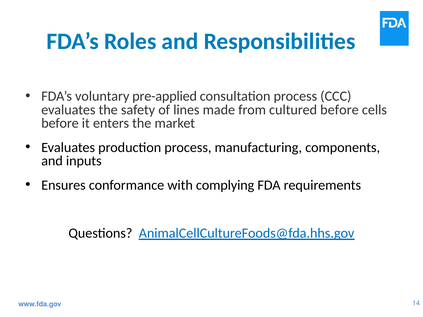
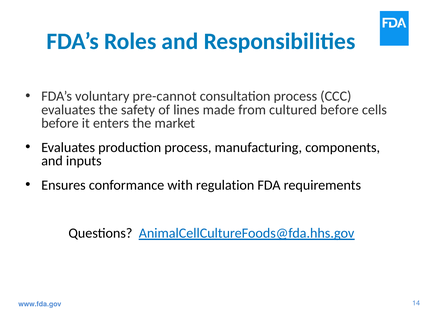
pre-applied: pre-applied -> pre-cannot (165, 96)
complying: complying -> regulation (225, 185)
